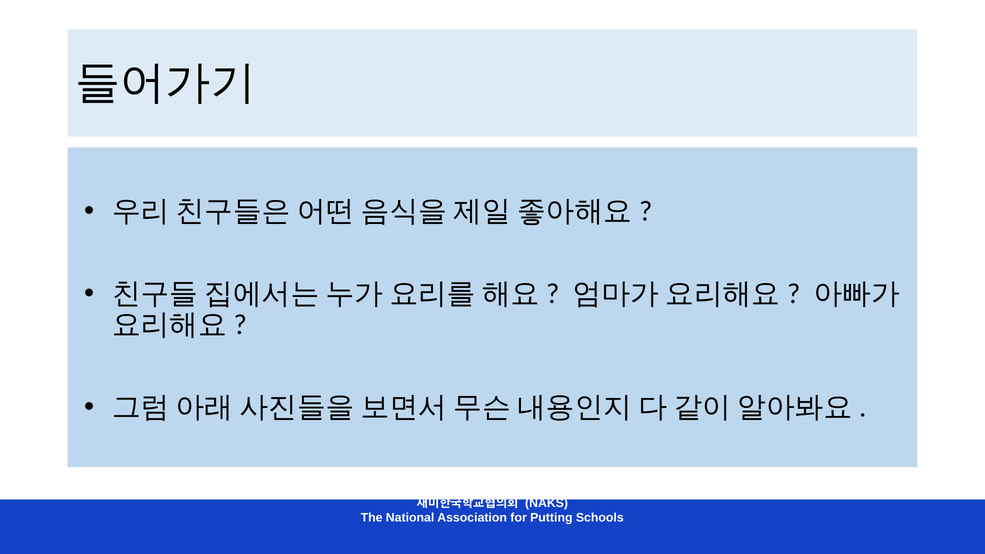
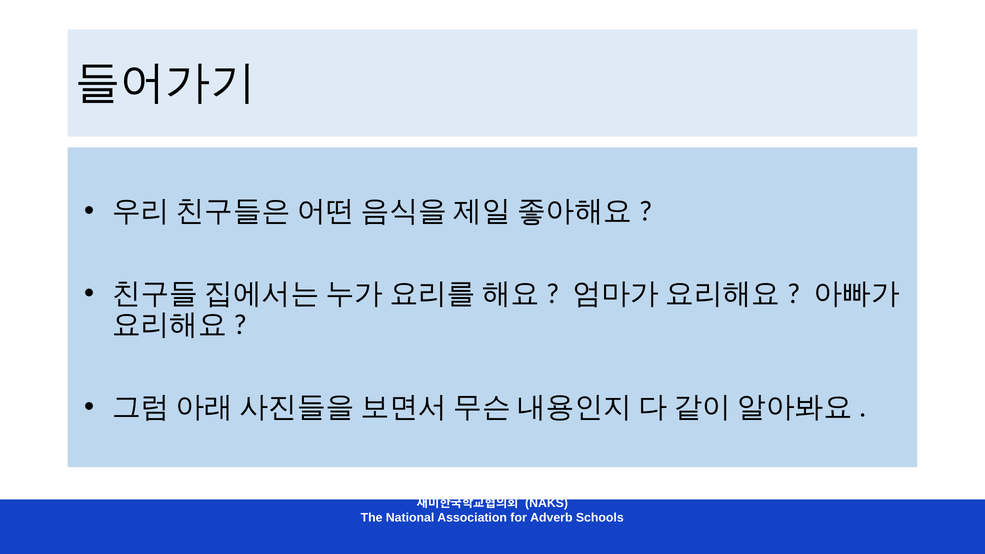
Putting: Putting -> Adverb (551, 518)
